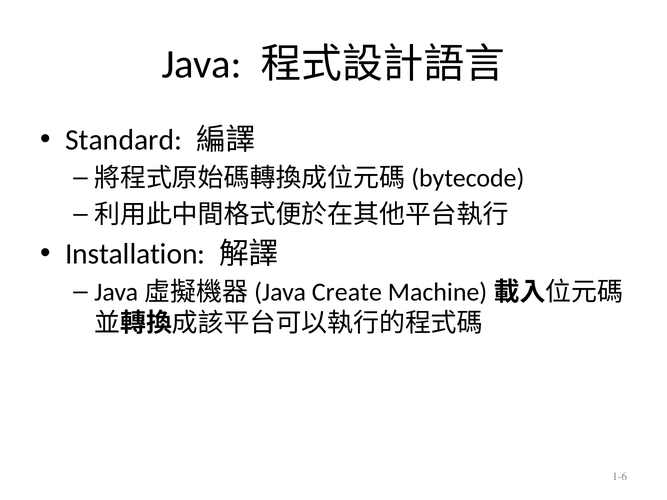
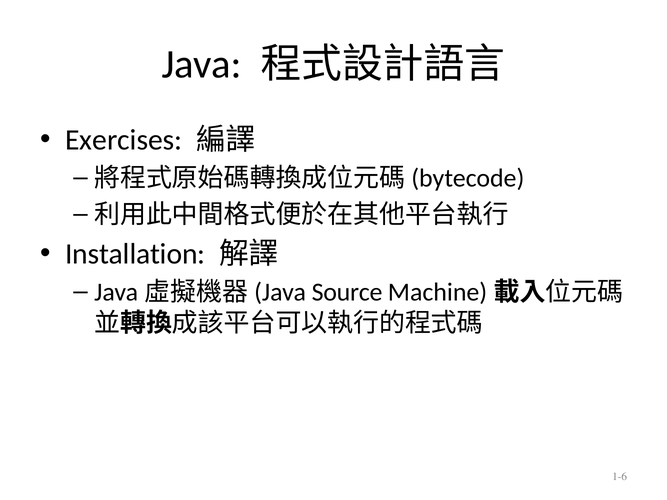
Standard: Standard -> Exercises (124, 140)
Create: Create -> Source (347, 292)
